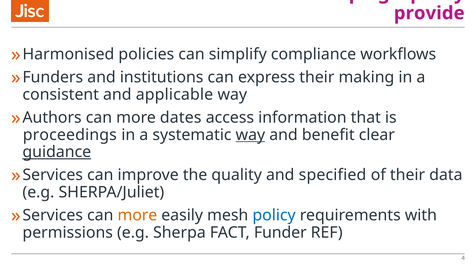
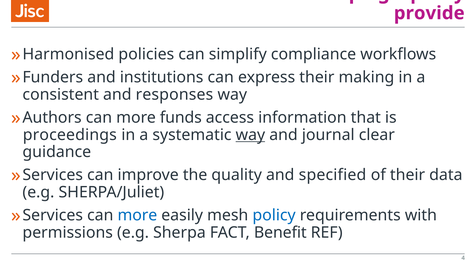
applicable: applicable -> responses (174, 94)
dates: dates -> funds (181, 118)
benefit: benefit -> journal (328, 135)
guidance underline: present -> none (57, 152)
more colour: orange -> blue (137, 215)
Funder: Funder -> Benefit (280, 232)
